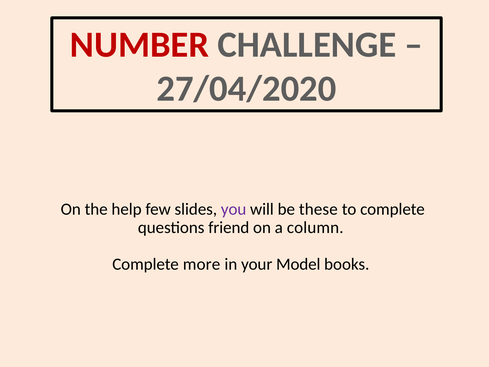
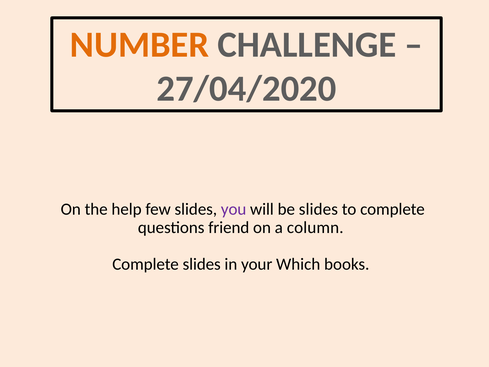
NUMBER colour: red -> orange (140, 45)
be these: these -> slides (318, 209)
Complete more: more -> slides (202, 264)
Model: Model -> Which (298, 264)
